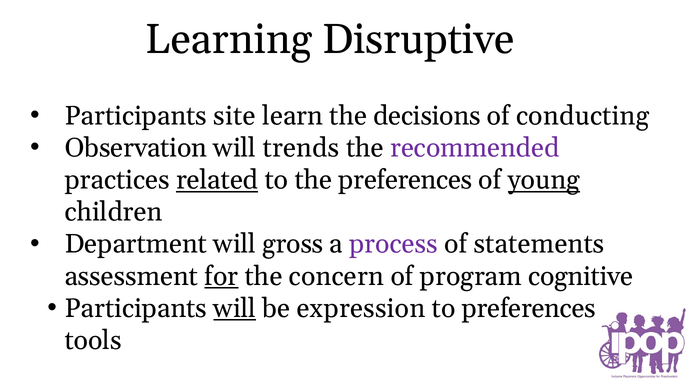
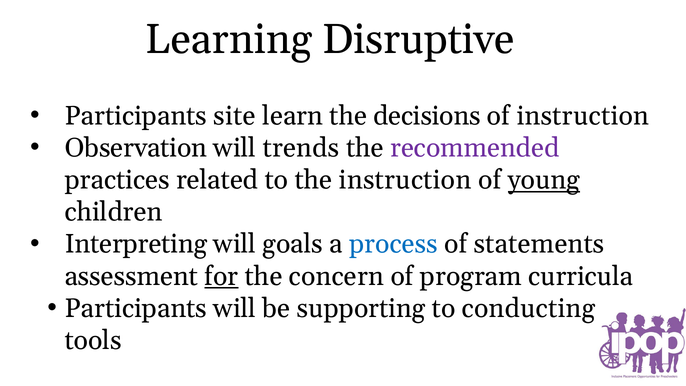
of conducting: conducting -> instruction (583, 116)
related underline: present -> none (217, 180)
the preferences: preferences -> instruction (405, 180)
Department: Department -> Interpreting (136, 244)
gross: gross -> goals (293, 244)
process colour: purple -> blue (393, 244)
cognitive: cognitive -> curricula (581, 276)
will underline: present -> none (235, 308)
expression: expression -> supporting (361, 308)
to preferences: preferences -> conducting (529, 308)
